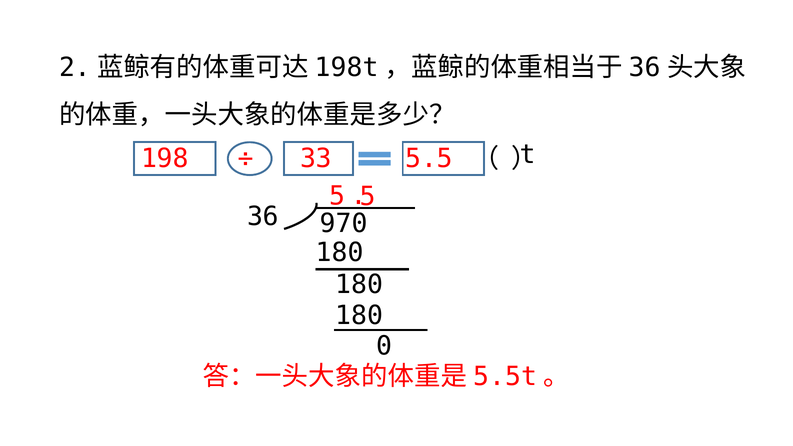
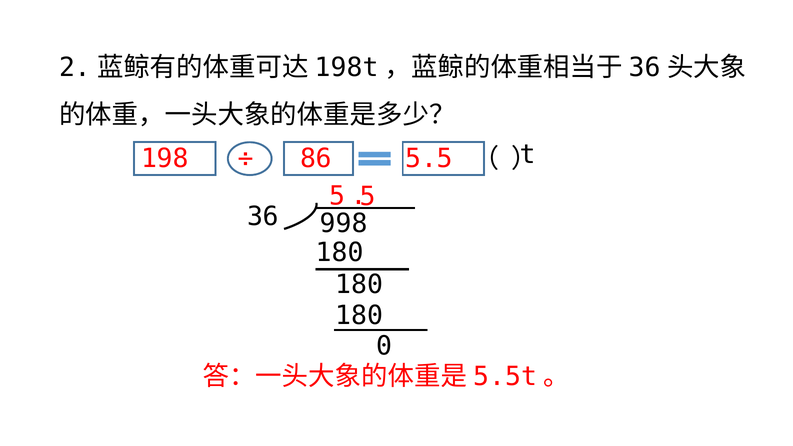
33: 33 -> 86 (316, 159)
970: 970 -> 998 (344, 224)
